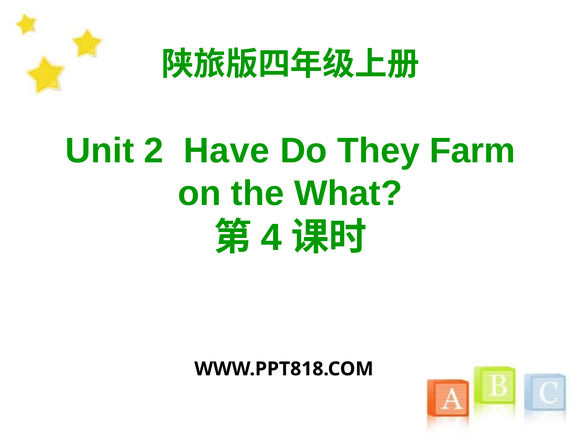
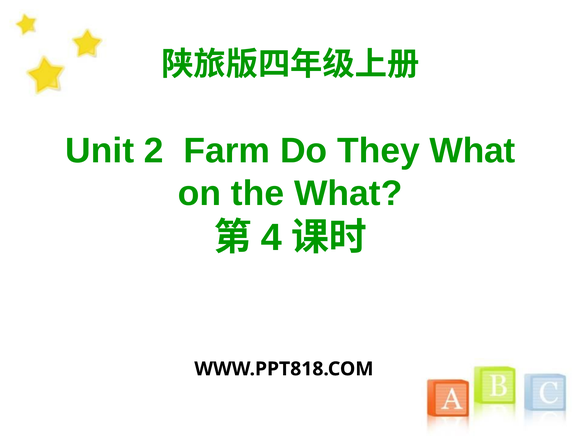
Have: Have -> Farm (227, 151)
They Farm: Farm -> What (472, 151)
